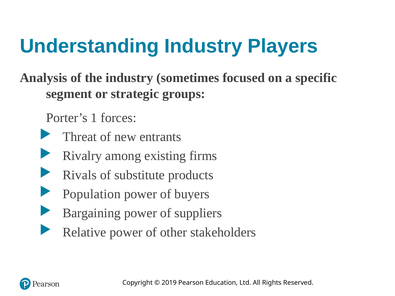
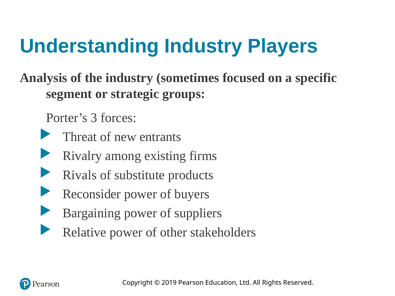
1: 1 -> 3 (94, 118)
Population: Population -> Reconsider (92, 194)
